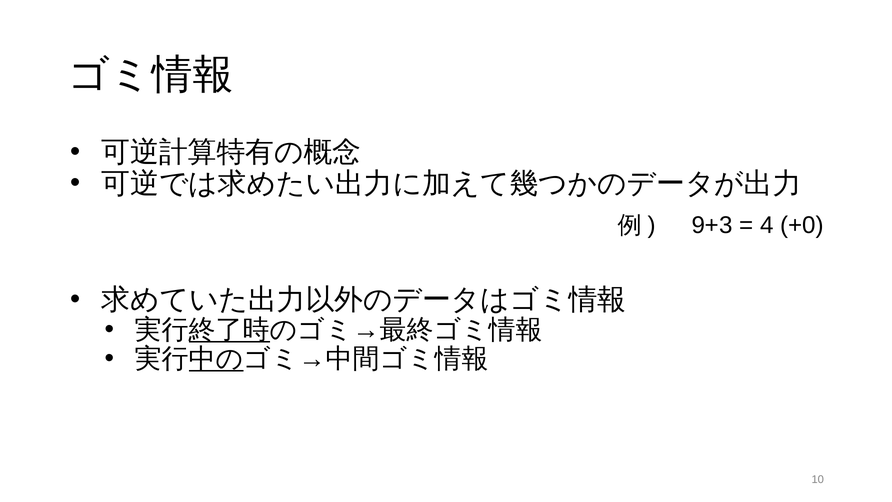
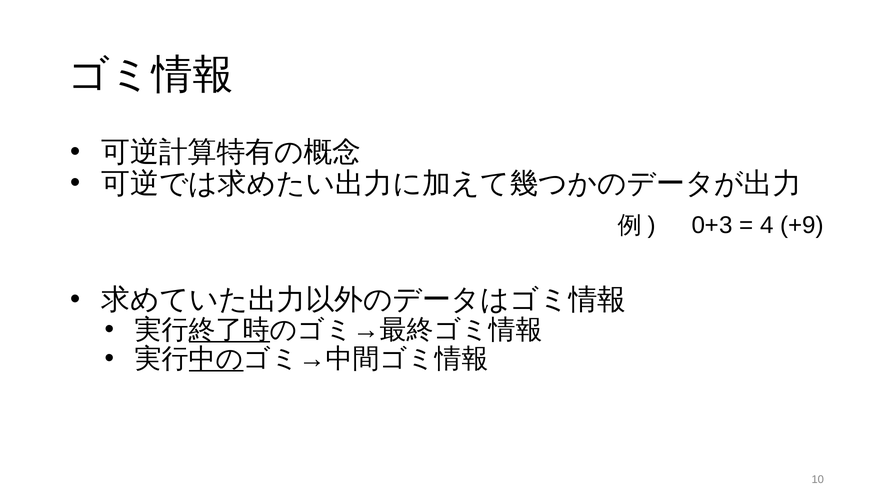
9+3: 9+3 -> 0+3 (712, 225)
+0: +0 -> +9 (802, 225)
